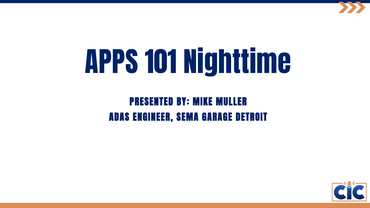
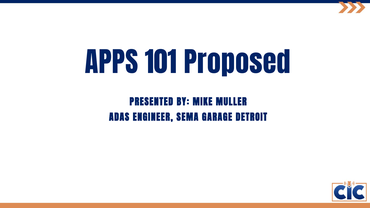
Nighttime: Nighttime -> Proposed (237, 64)
